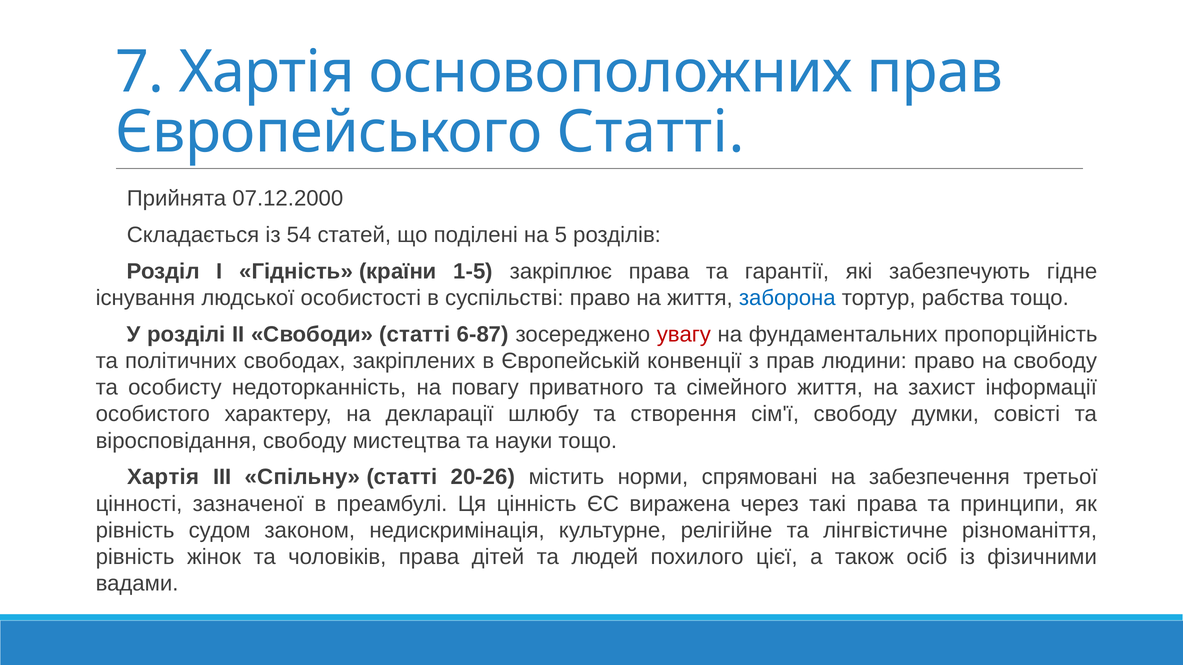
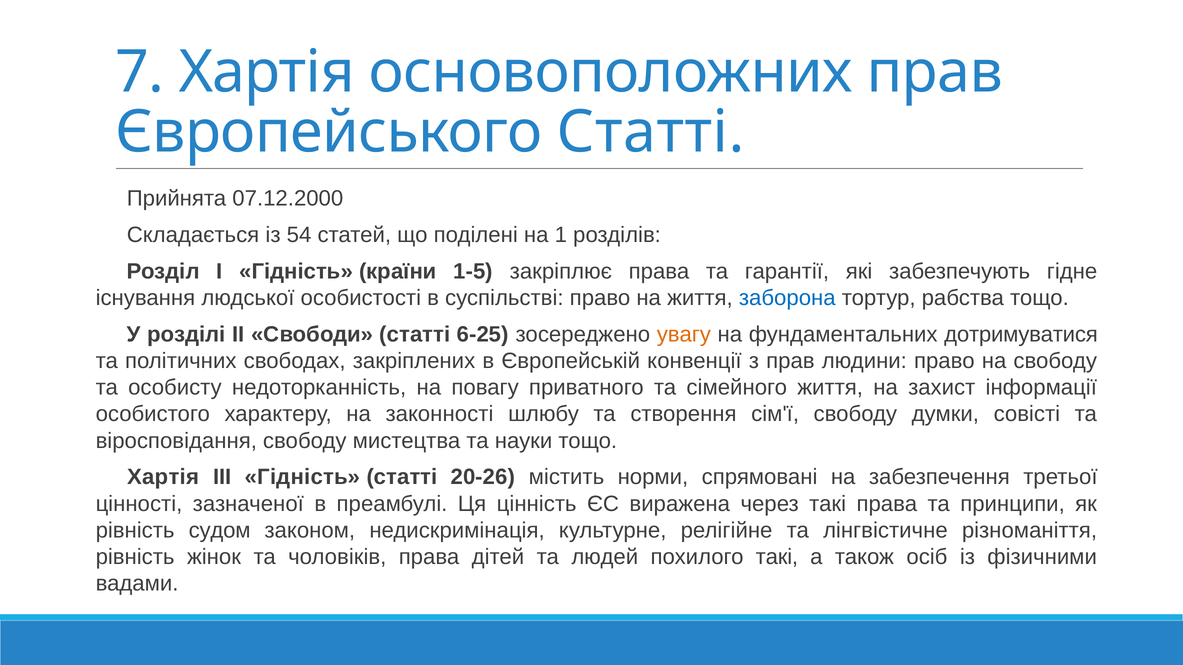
5: 5 -> 1 (561, 235)
6-87: 6-87 -> 6-25 (483, 335)
увагу colour: red -> orange (684, 335)
пропорційність: пропорційність -> дотримуватися (1021, 335)
декларації: декларації -> законності (439, 414)
III Спільну: Спільну -> Гідність (303, 477)
похилого цієї: цієї -> такі (777, 557)
